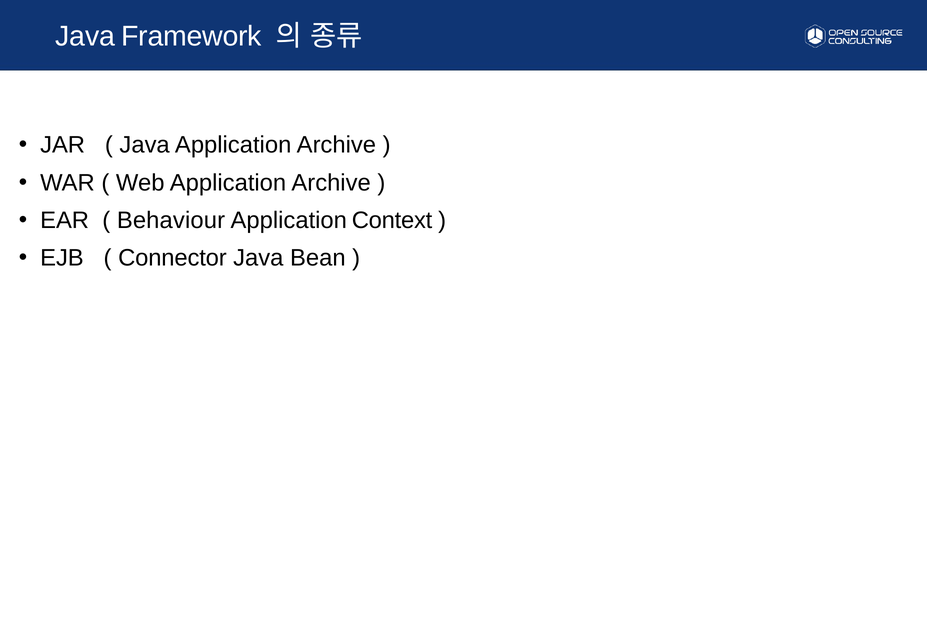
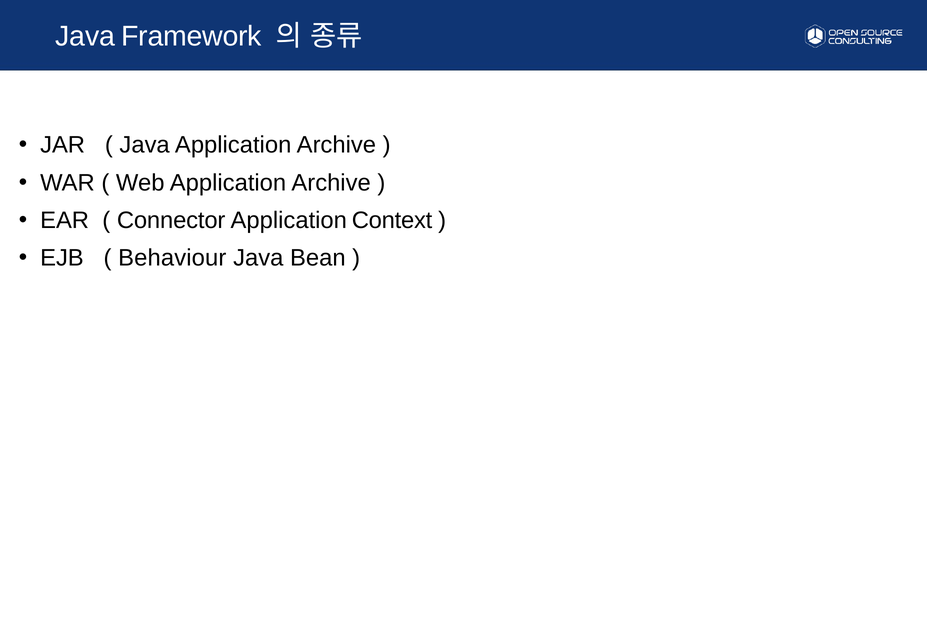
Behaviour: Behaviour -> Connector (171, 220)
Connector: Connector -> Behaviour (172, 258)
